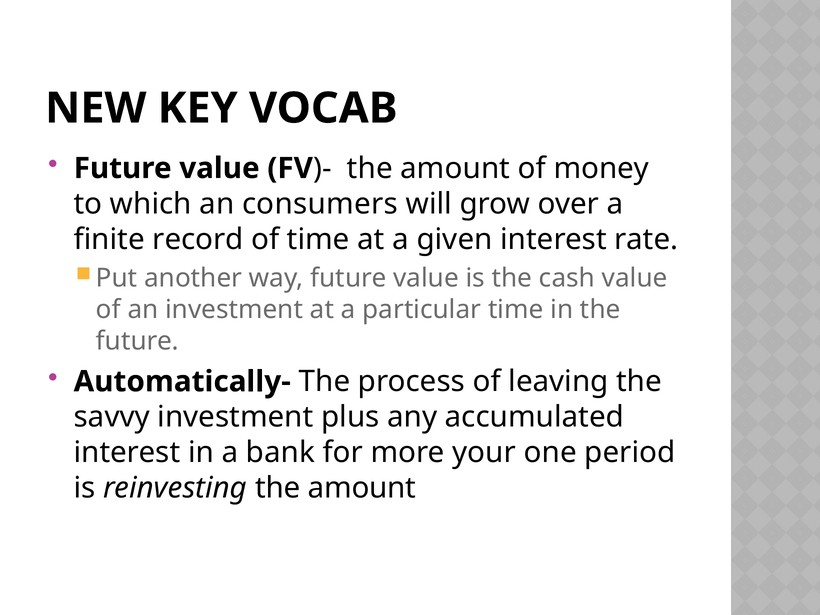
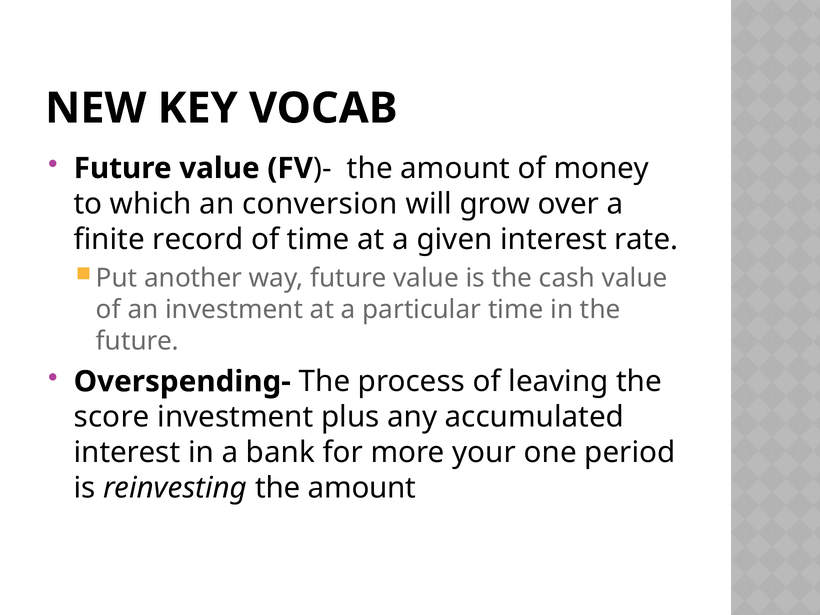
consumers: consumers -> conversion (320, 204)
Automatically-: Automatically- -> Overspending- (182, 382)
savvy: savvy -> score (112, 417)
